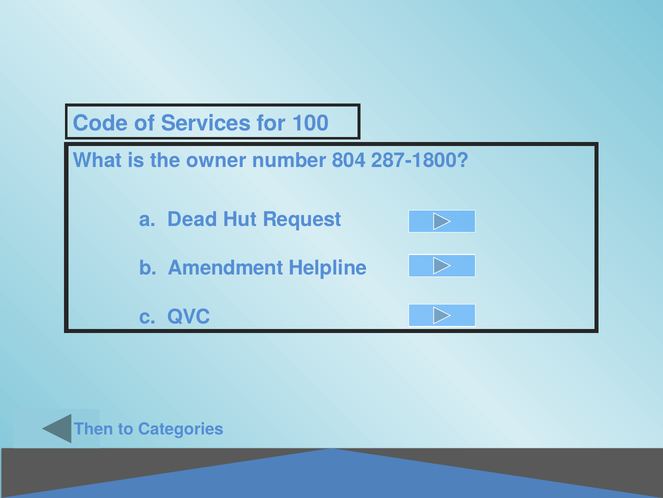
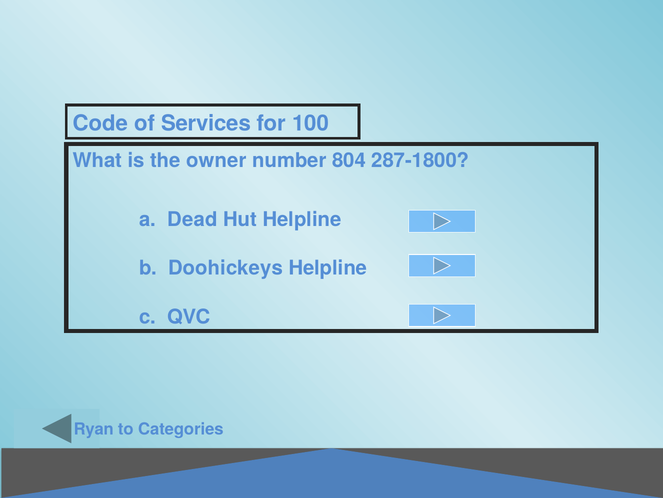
Hut Request: Request -> Helpline (302, 219)
Amendment: Amendment -> Doohickeys (226, 268)
Then: Then -> Ryan (94, 429)
